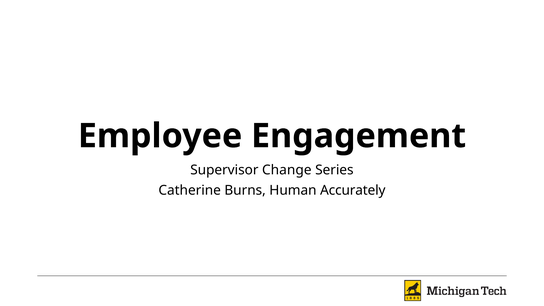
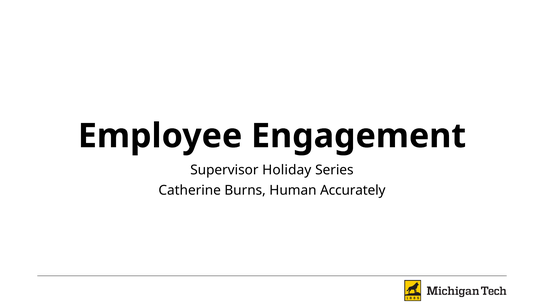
Change: Change -> Holiday (287, 170)
